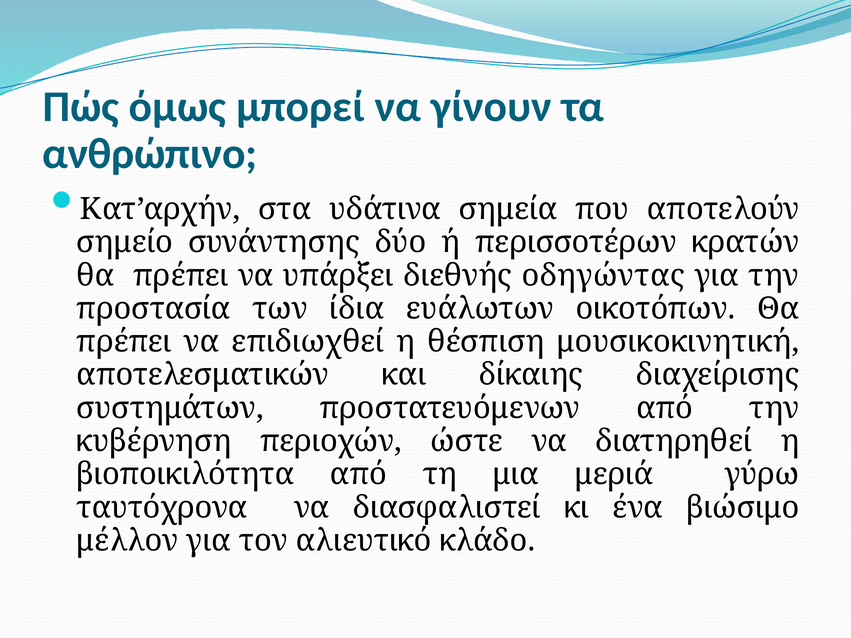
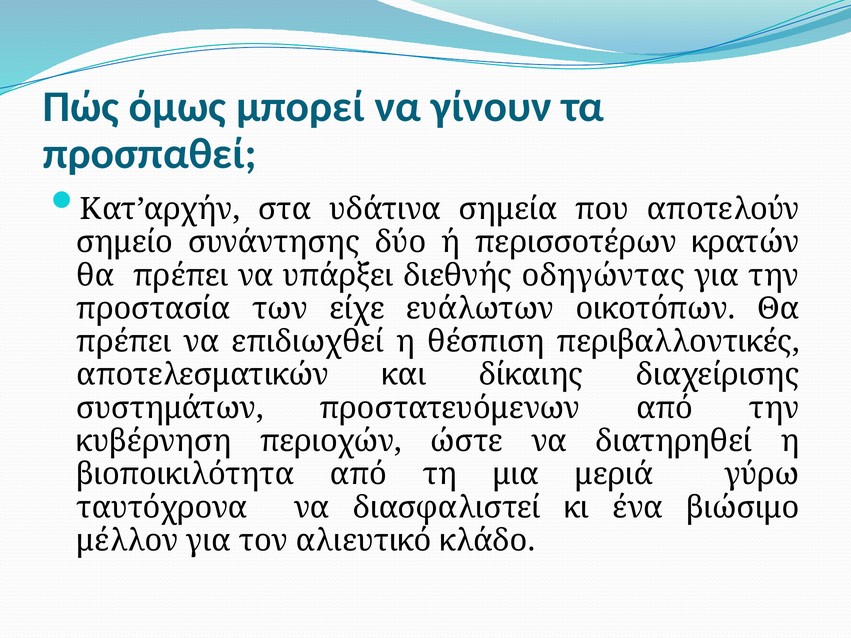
ανθρώπινο: ανθρώπινο -> προσπαθεί (150, 154)
ίδια: ίδια -> είχε (357, 309)
μουσικοκινητική: μουσικοκινητική -> περιβαλλοντικές (678, 342)
